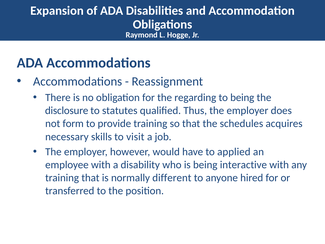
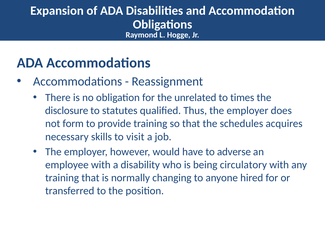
regarding: regarding -> unrelated (195, 98)
to being: being -> times (242, 98)
applied: applied -> adverse (234, 152)
interactive: interactive -> circulatory (243, 165)
different: different -> changing (172, 178)
